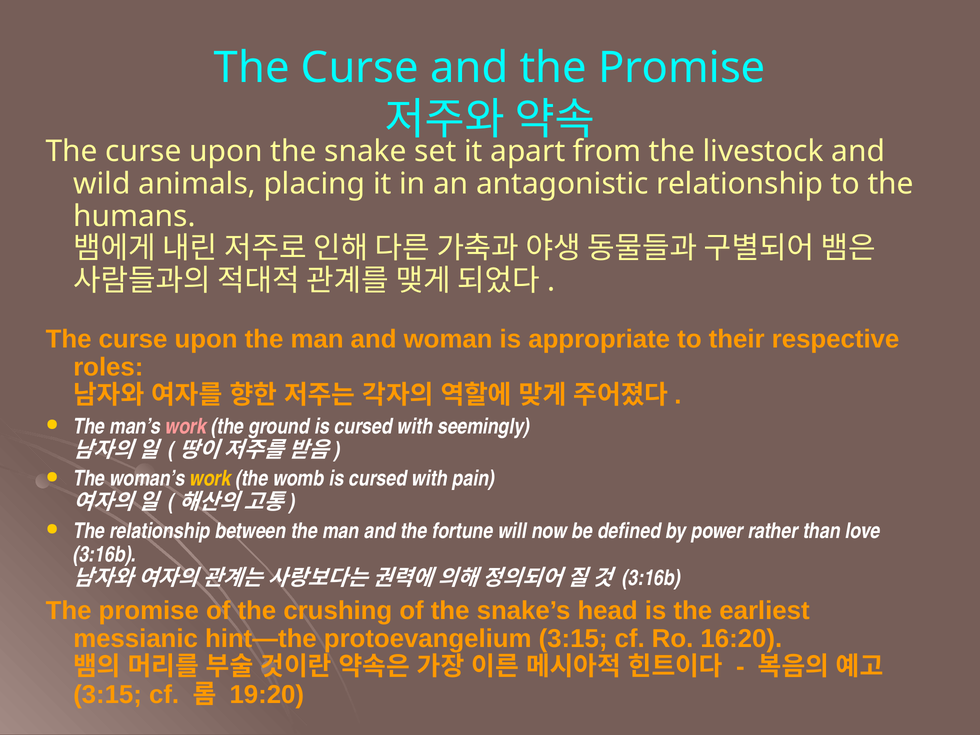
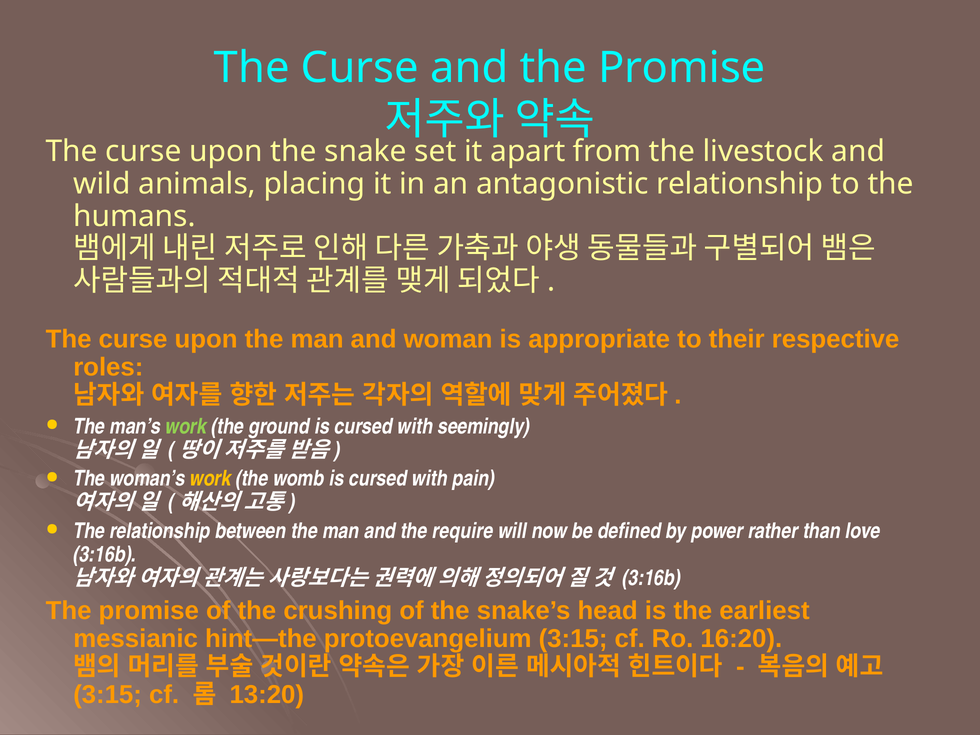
work colour: pink -> light green (186, 426)
fortune: fortune -> require (463, 531)
19:20: 19:20 -> 13:20 (267, 695)
